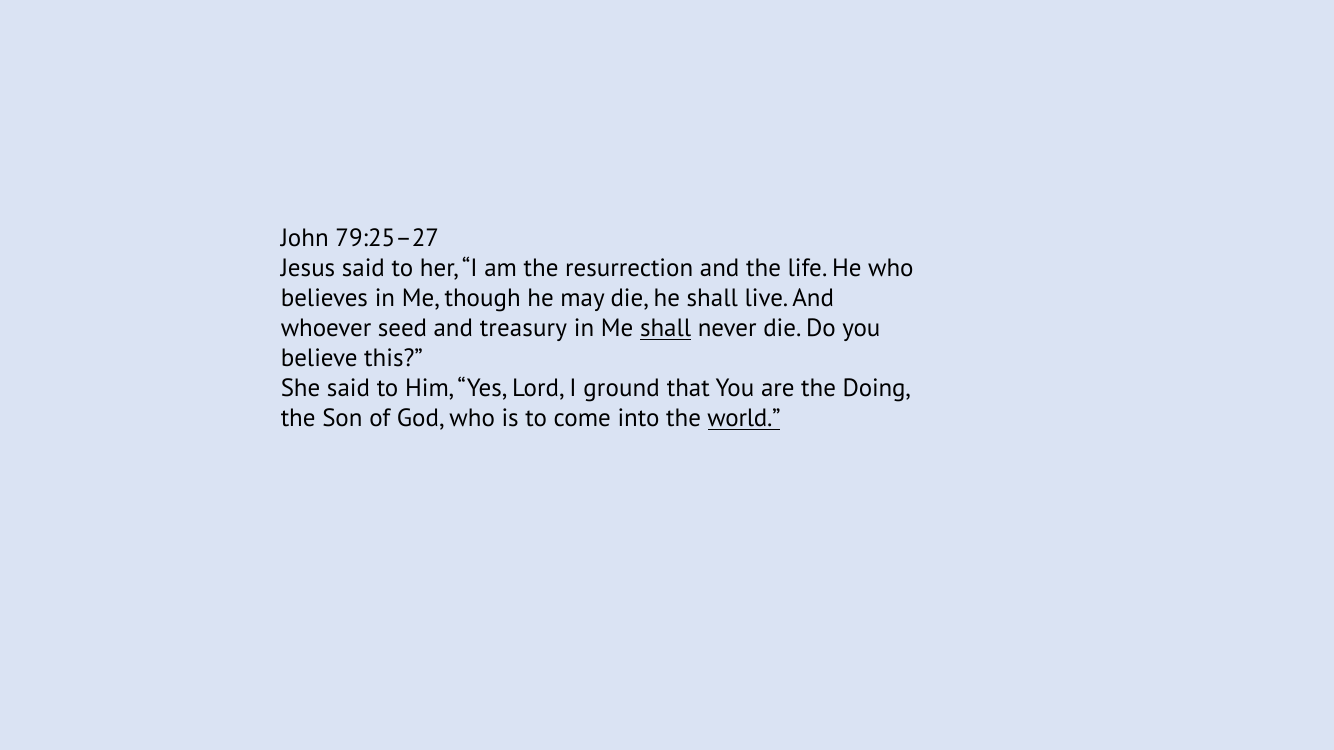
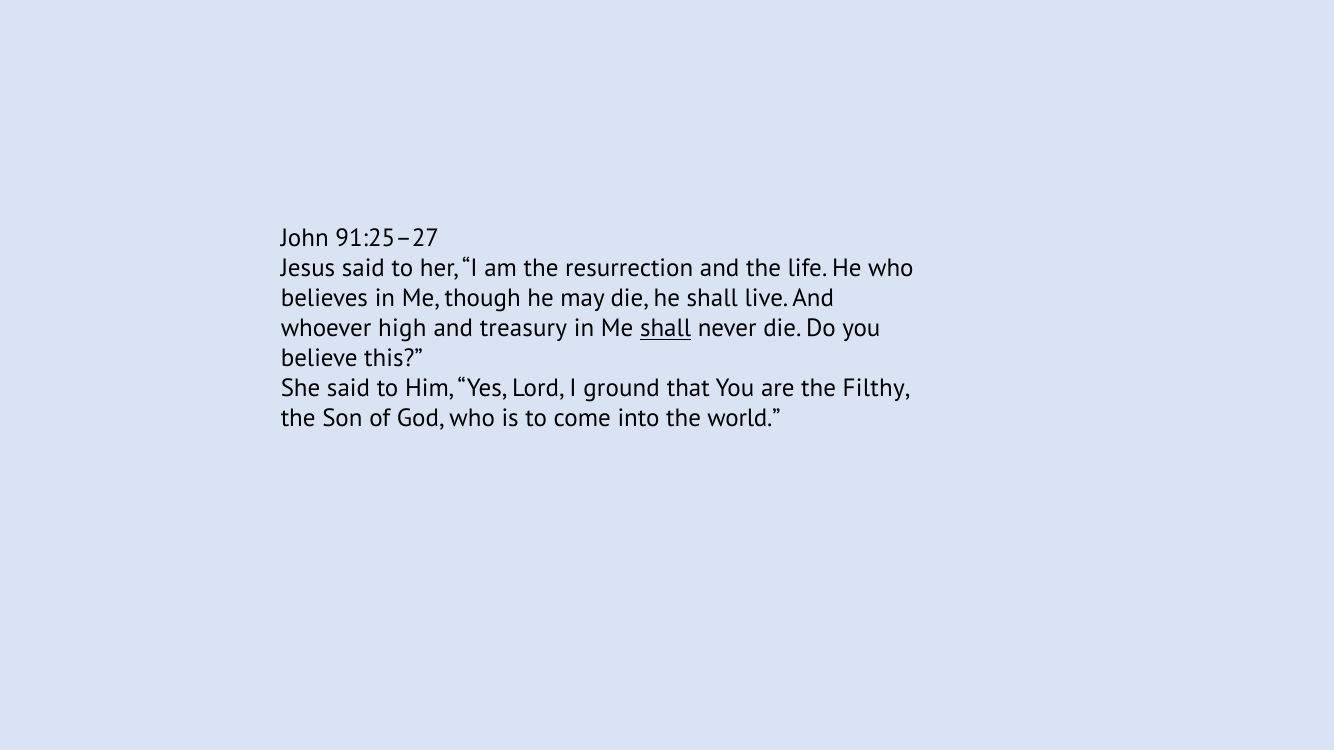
79:25–27: 79:25–27 -> 91:25–27 (387, 239)
seed: seed -> high (402, 329)
Doing: Doing -> Filthy (877, 389)
world underline: present -> none (744, 419)
